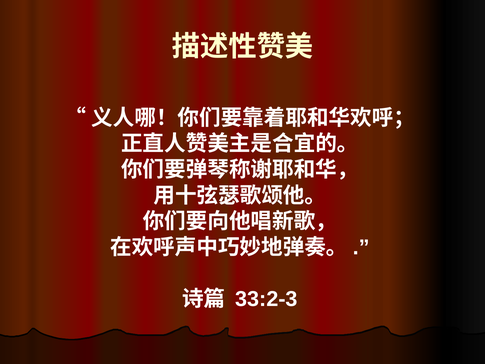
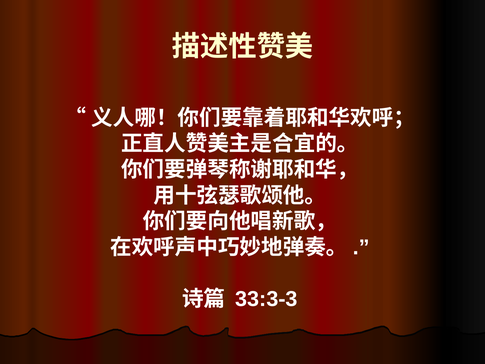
33:2-3: 33:2-3 -> 33:3-3 (266, 299)
